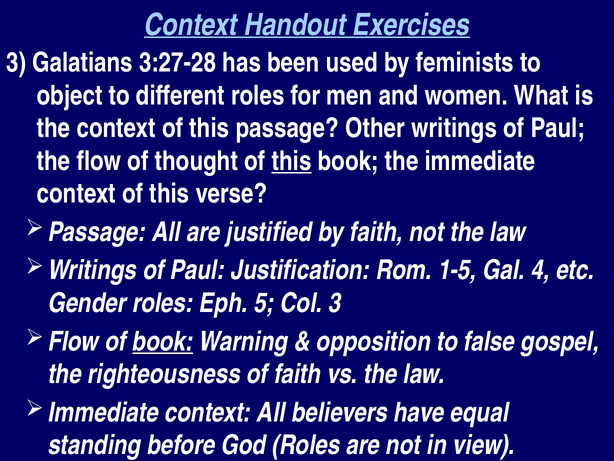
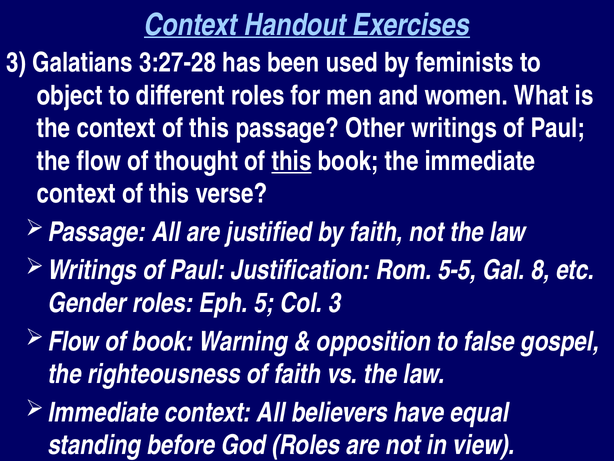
1-5: 1-5 -> 5-5 (457, 270)
4: 4 -> 8 (541, 270)
book underline: present -> none (163, 341)
